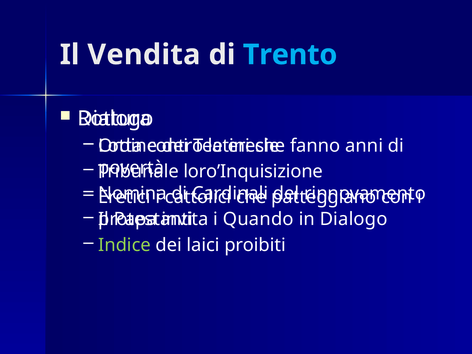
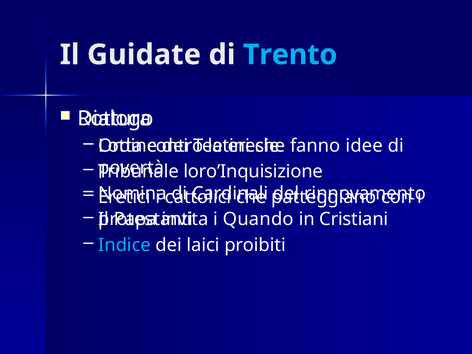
Vendita: Vendita -> Guidate (144, 55)
anni: anni -> idee (364, 146)
in Dialogo: Dialogo -> Cristiani (354, 219)
Indice colour: light green -> light blue (124, 245)
